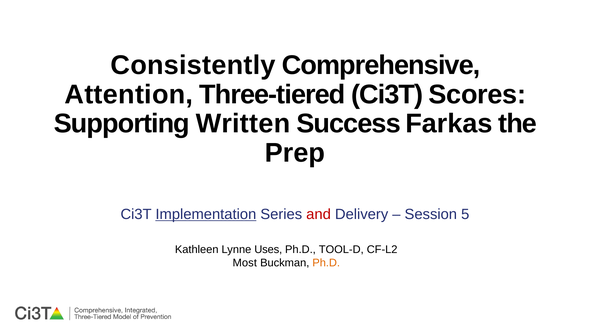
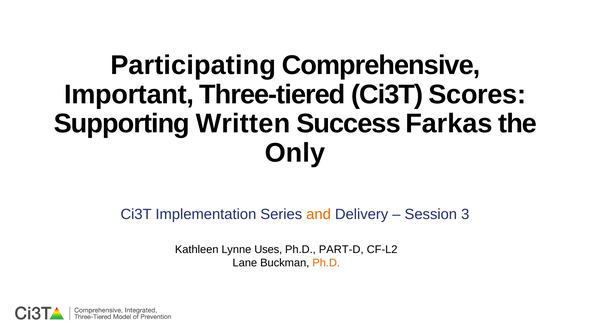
Consistently: Consistently -> Participating (193, 65)
Attention: Attention -> Important (129, 94)
Prep: Prep -> Only (295, 153)
Implementation underline: present -> none (206, 214)
and colour: red -> orange (319, 214)
5: 5 -> 3 (465, 214)
TOOL-D: TOOL-D -> PART-D (341, 250)
Most: Most -> Lane (245, 263)
